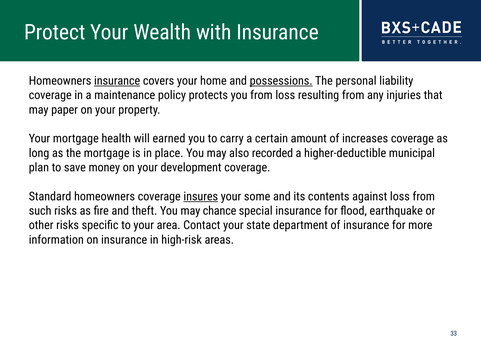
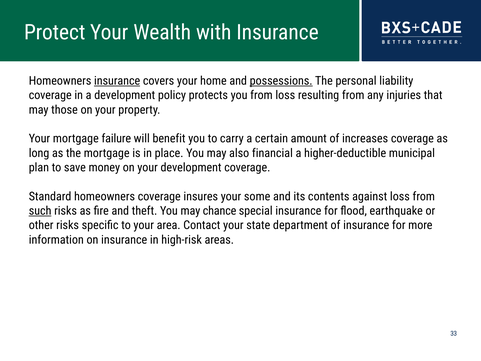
a maintenance: maintenance -> development (125, 95)
paper: paper -> those (64, 110)
health: health -> failure (116, 139)
earned: earned -> benefit (169, 139)
recorded: recorded -> financial (272, 153)
insures underline: present -> none (201, 196)
such underline: none -> present (40, 211)
